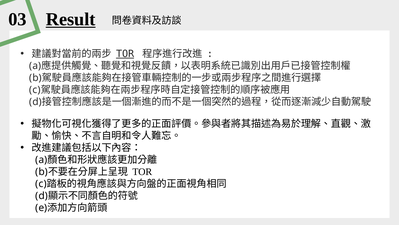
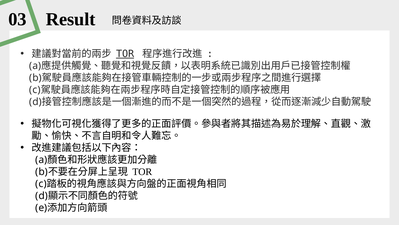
Result underline: present -> none (71, 19)
